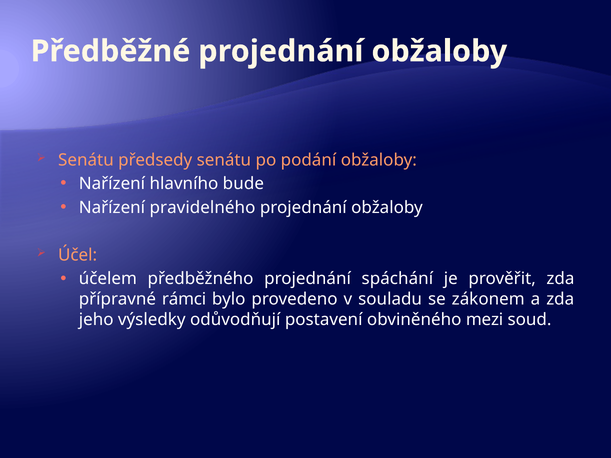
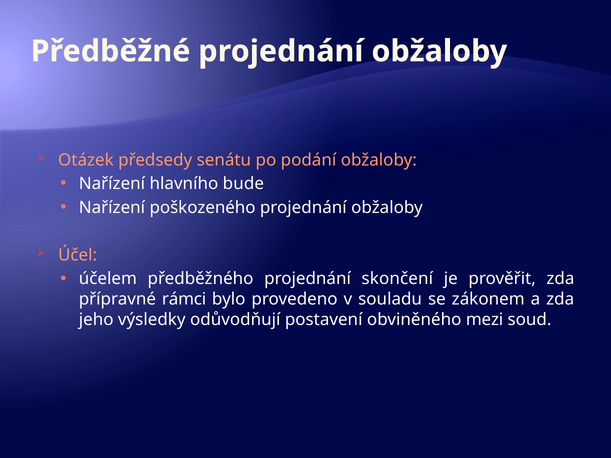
Senátu: Senátu -> Otázek (86, 160)
pravidelného: pravidelného -> poškozeného (203, 208)
spáchání: spáchání -> skončení (397, 279)
